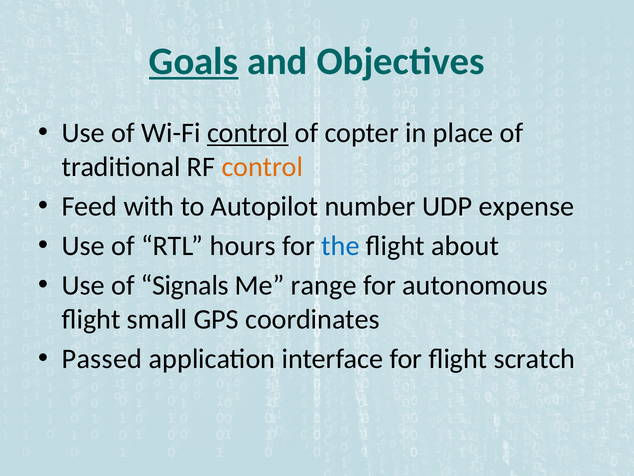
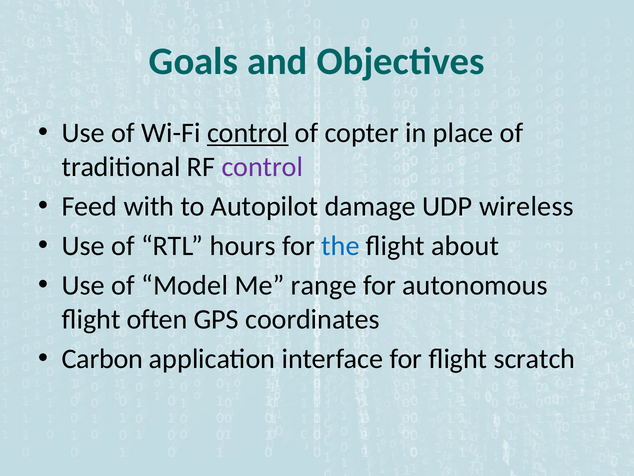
Goals underline: present -> none (194, 61)
control colour: orange -> purple (262, 167)
number: number -> damage (370, 206)
expense: expense -> wireless (526, 206)
Signals: Signals -> Model (185, 285)
small: small -> often (157, 319)
Passed: Passed -> Carbon (102, 358)
